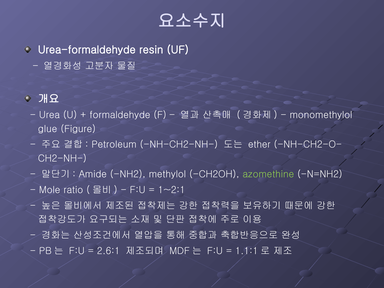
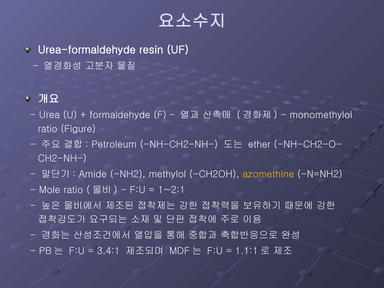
glue: glue -> ratio (48, 129)
azomethine colour: light green -> yellow (268, 174)
2.6:1: 2.6:1 -> 3.4:1 (108, 251)
